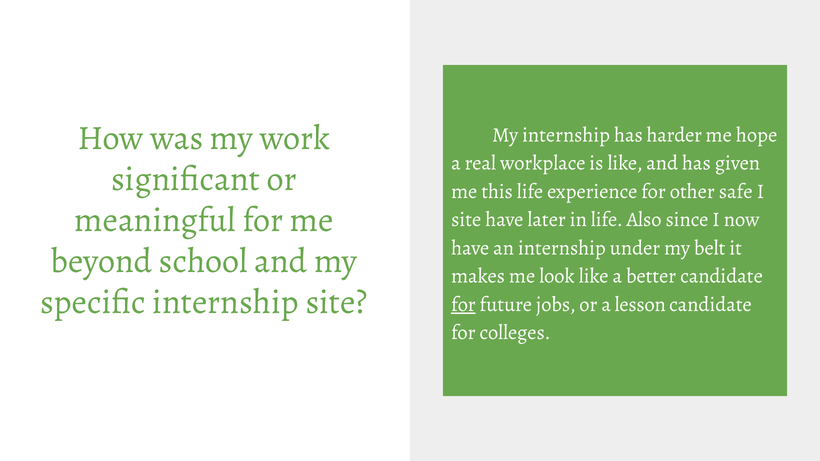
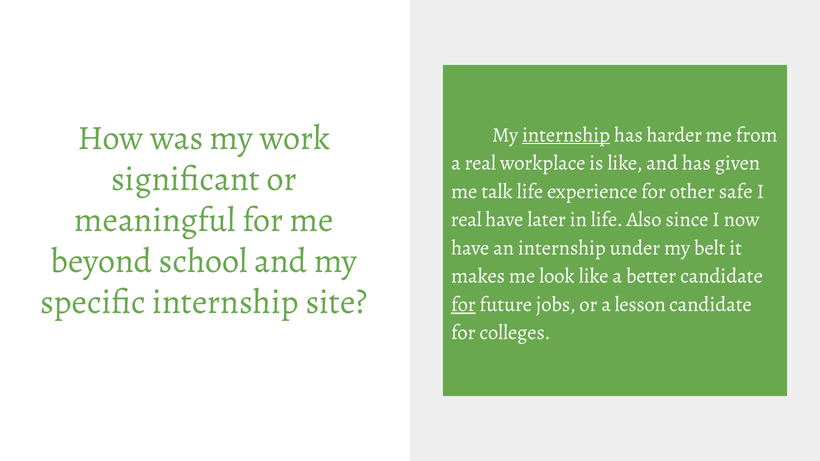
internship underline: none -> present (566, 135)
hope: hope -> from (757, 135)
this: this -> talk (497, 191)
site: site -> real (466, 220)
